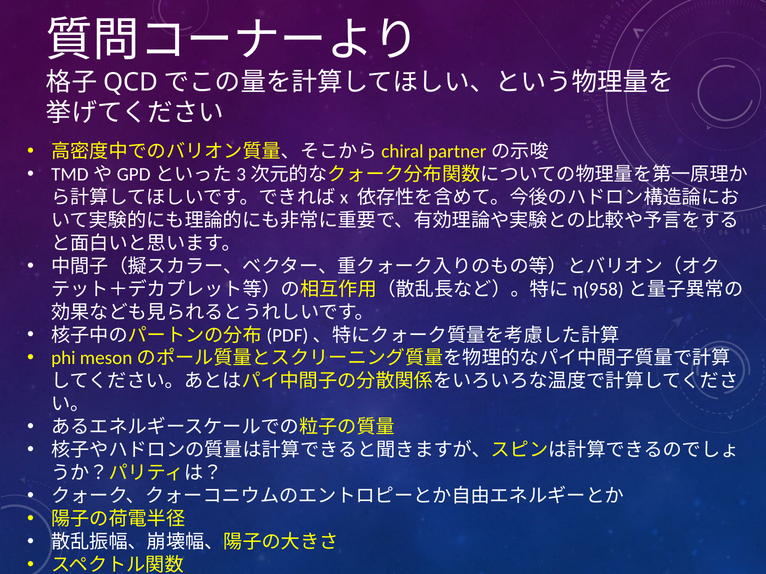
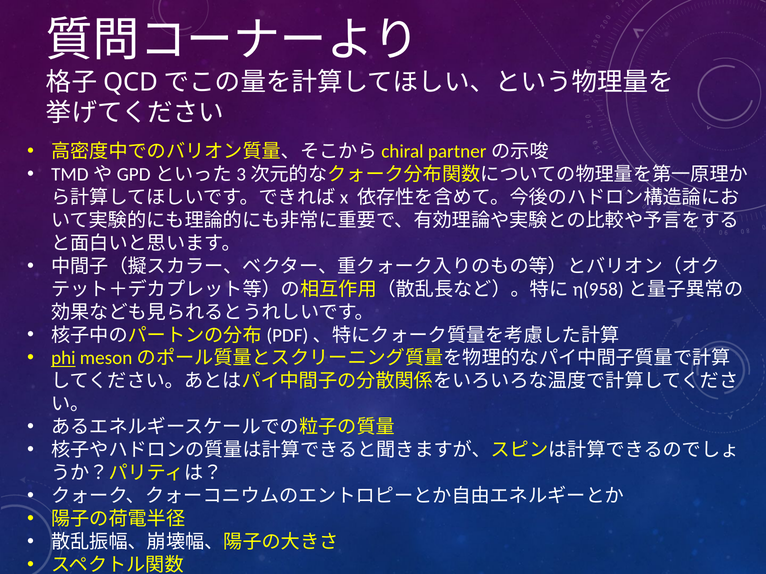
phi underline: none -> present (63, 358)
